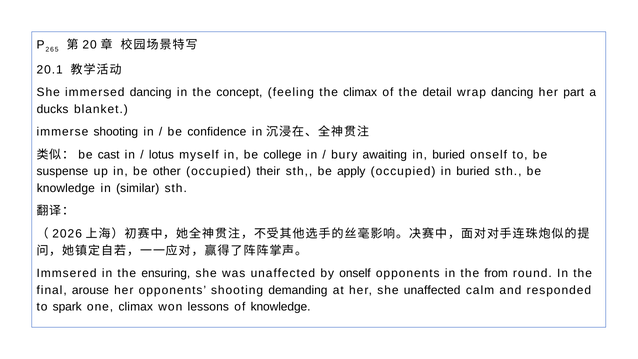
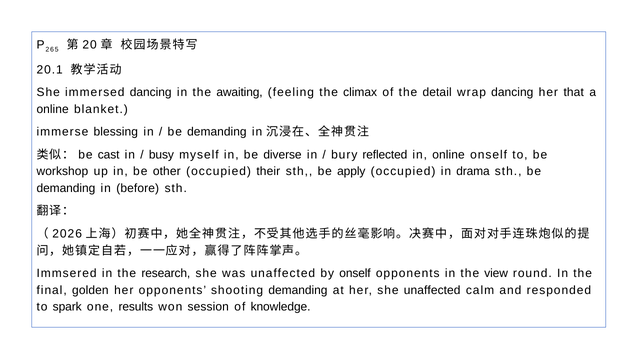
concept: concept -> awaiting (240, 92)
part: part -> that (574, 92)
ducks: ducks -> online (53, 109)
immerse shooting: shooting -> blessing (116, 132)
confidence: confidence -> demanding (217, 132)
lotus: lotus -> busy (161, 155)
college: college -> diverse (283, 155)
awaiting: awaiting -> reflected (385, 155)
buried: buried -> online (449, 155)
suspense: suspense -> workshop (62, 171)
occupied in buried: buried -> drama (473, 171)
knowledge: knowledge -> demanding (66, 188)
similar: similar -> before (138, 188)
ensuring: ensuring -> research (166, 273)
from: from -> view (496, 273)
arouse: arouse -> golden (90, 290)
one climax: climax -> results (136, 307)
lessons: lessons -> session (208, 307)
